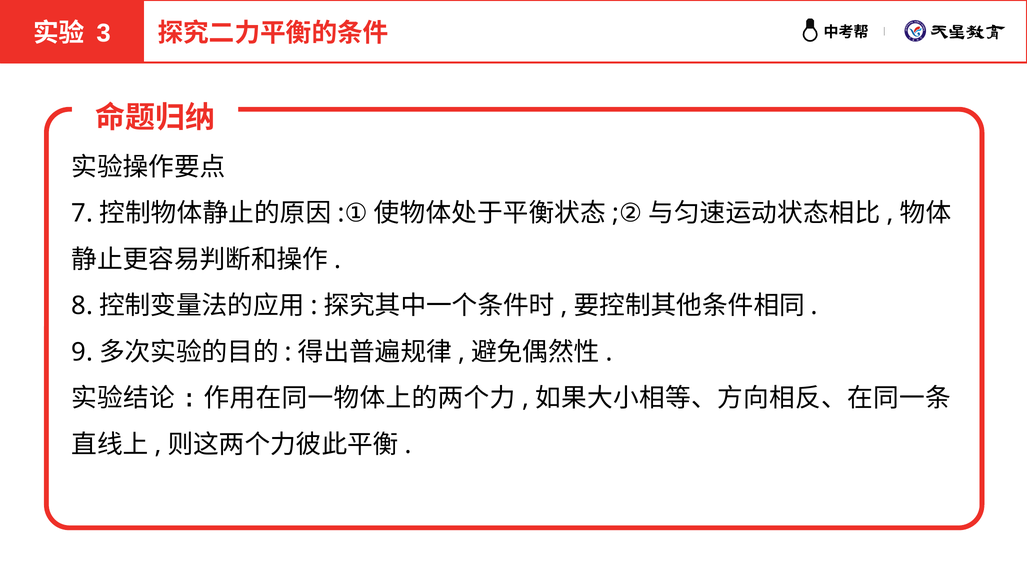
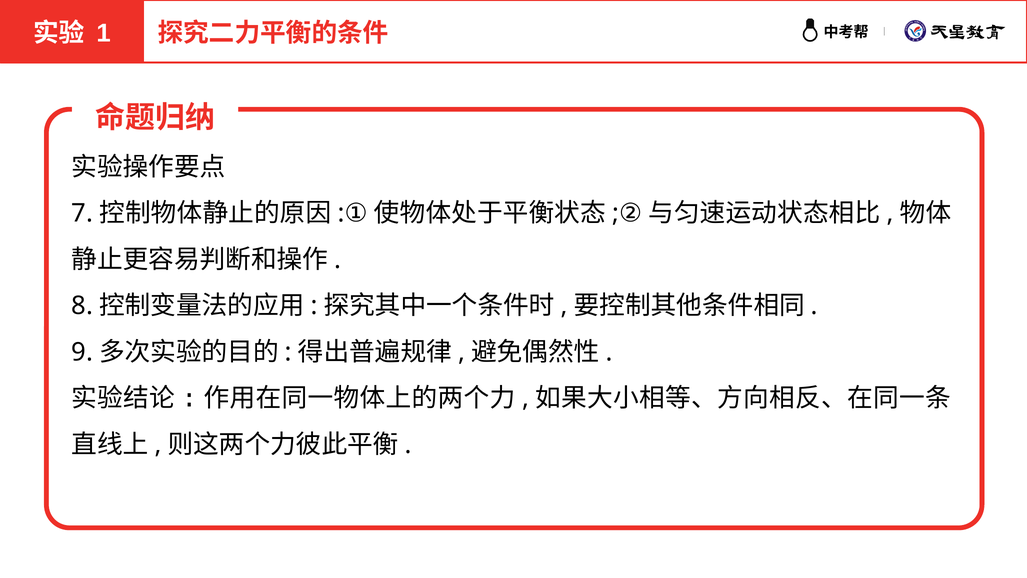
3: 3 -> 1 (104, 33)
